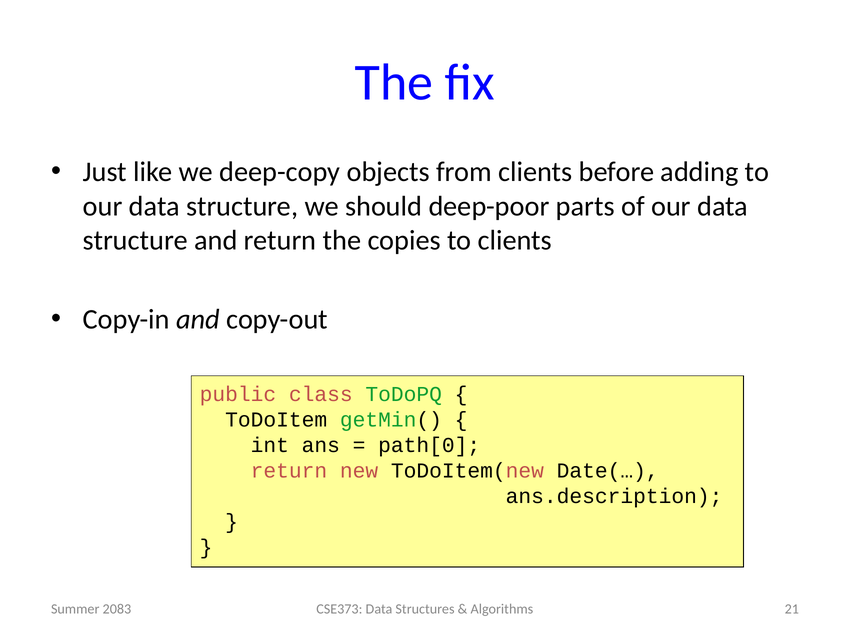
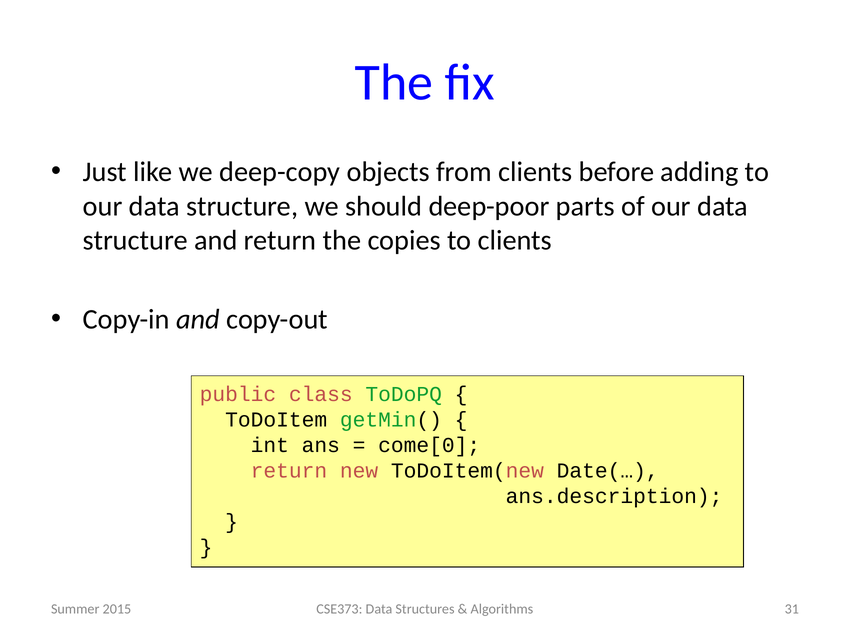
path[0: path[0 -> come[0 (429, 445)
21: 21 -> 31 (792, 609)
2083: 2083 -> 2015 (117, 609)
